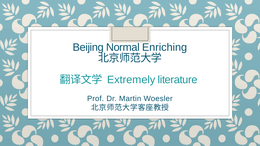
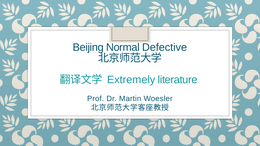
Enriching: Enriching -> Defective (165, 47)
